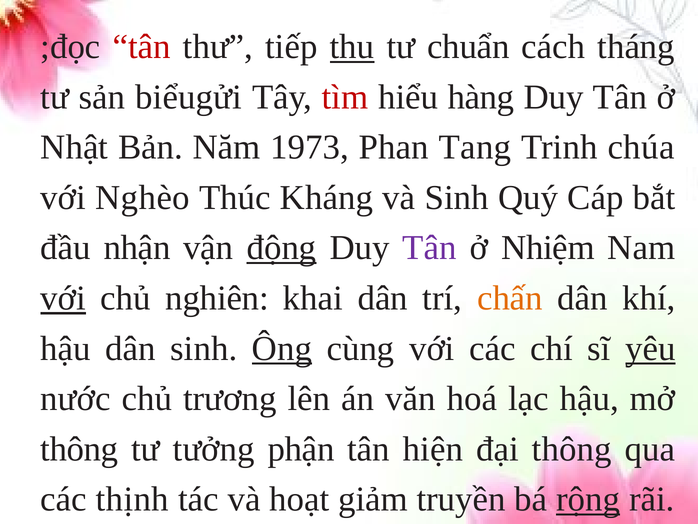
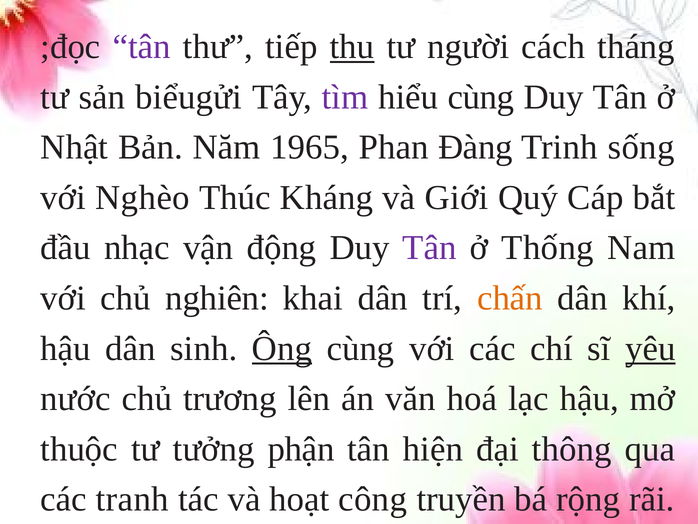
tân colour: red -> purple (142, 47)
chuẩn: chuẩn -> người (468, 47)
tìm colour: red -> purple (345, 97)
hiểu hàng: hàng -> cùng (481, 97)
1973: 1973 -> 1965 (310, 147)
Tang: Tang -> Đàng (475, 147)
chúa: chúa -> sống (641, 147)
và Sinh: Sinh -> Giới (457, 197)
nhận: nhận -> nhạc (137, 248)
động underline: present -> none (282, 248)
Nhiệm: Nhiệm -> Thống (548, 248)
với underline: present -> none (63, 298)
thông: thông -> thuộc (79, 449)
thịnh: thịnh -> tranh (132, 499)
giảm: giảm -> công (373, 499)
rộng underline: present -> none (588, 499)
